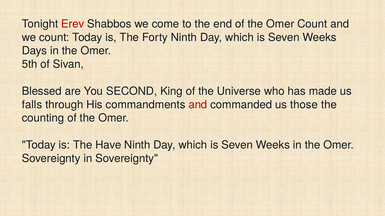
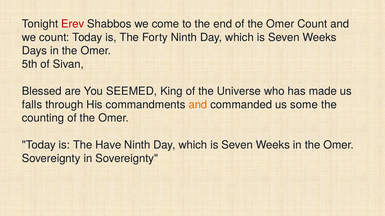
SECOND: SECOND -> SEEMED (132, 91)
and colour: red -> orange (198, 105)
those: those -> some (304, 105)
